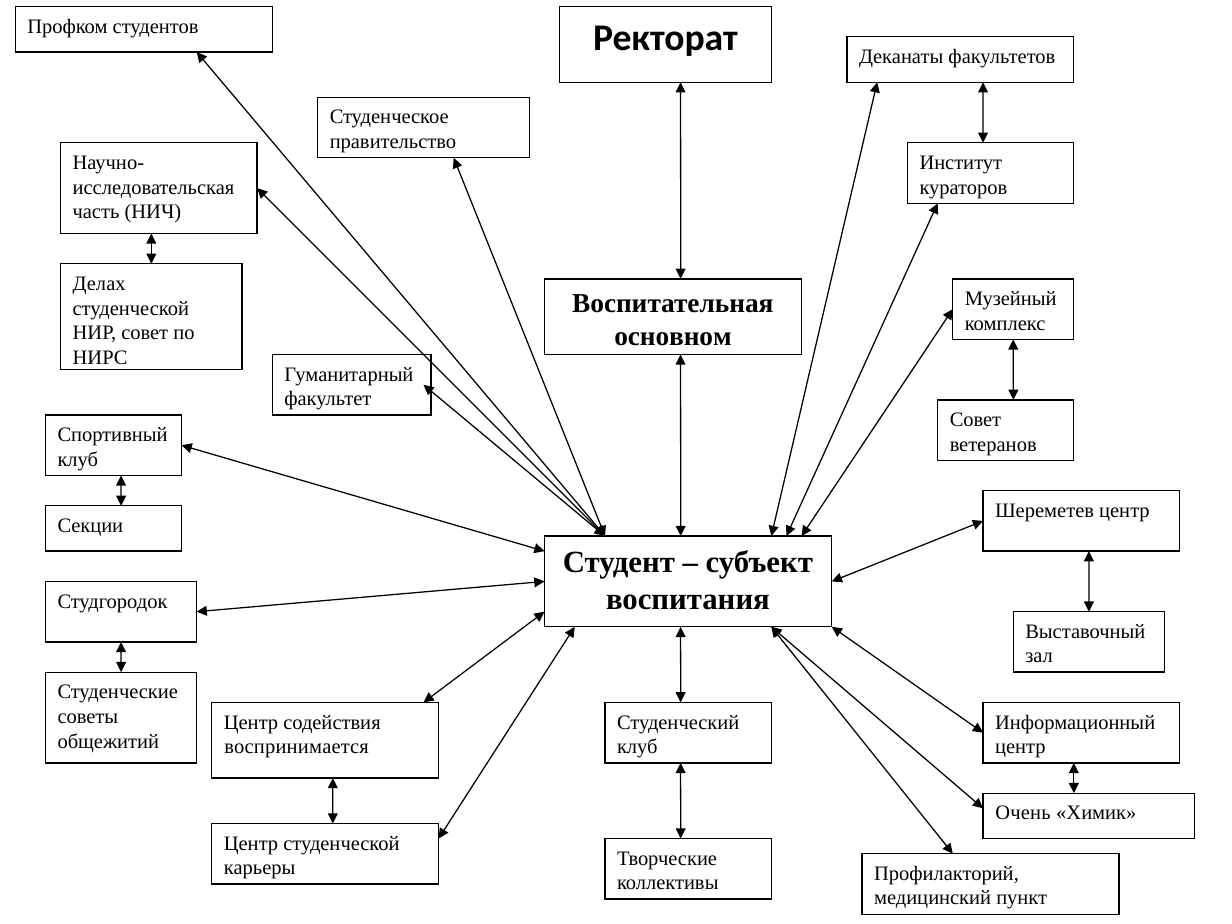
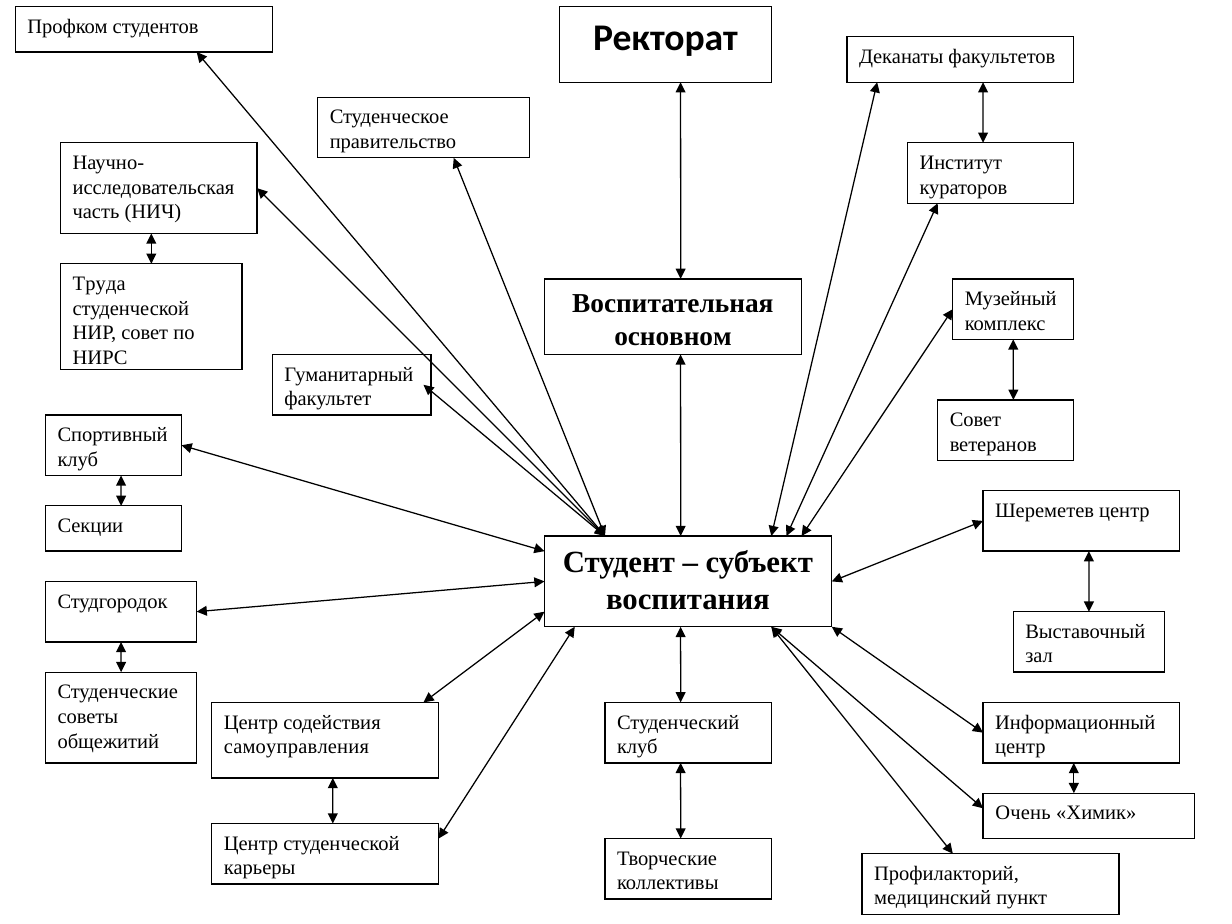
Делах: Делах -> Труда (99, 284)
воспринимается: воспринимается -> самоуправления (297, 747)
